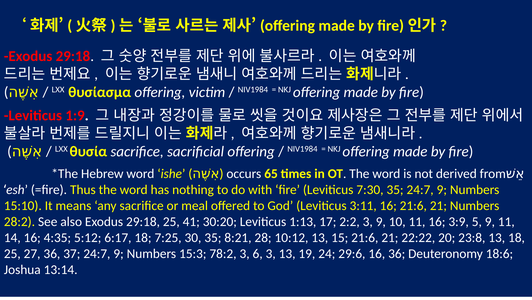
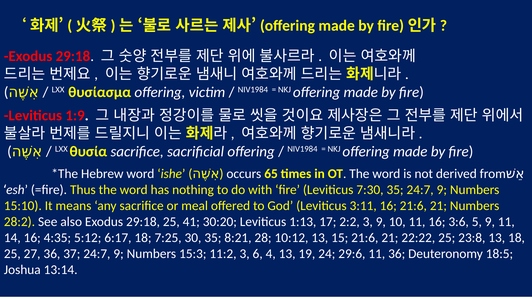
3:9: 3:9 -> 3:6 (459, 221)
22:22 20: 20 -> 25 (447, 237)
78:2: 78:2 -> 11:2 (223, 253)
6 3: 3 -> 4 (271, 253)
29:6 16: 16 -> 11 (377, 253)
18:6: 18:6 -> 18:5 (499, 253)
